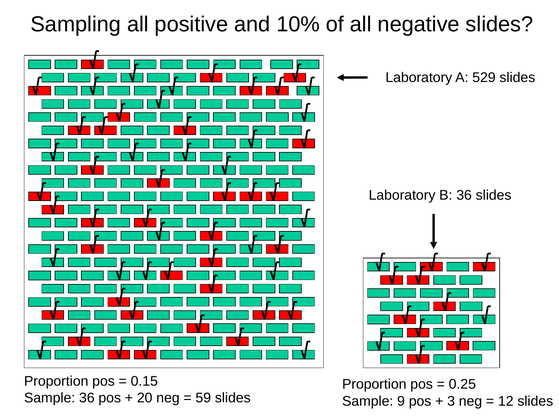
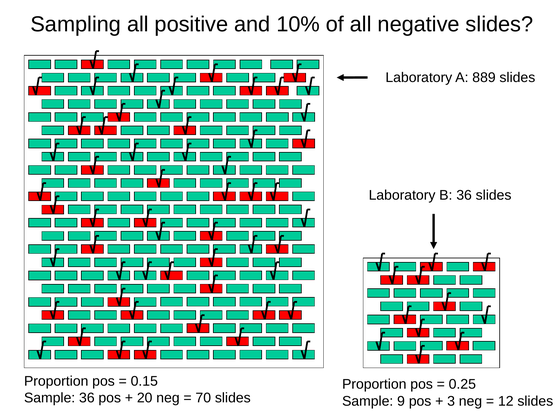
529: 529 -> 889 (484, 78)
59: 59 -> 70 (203, 398)
